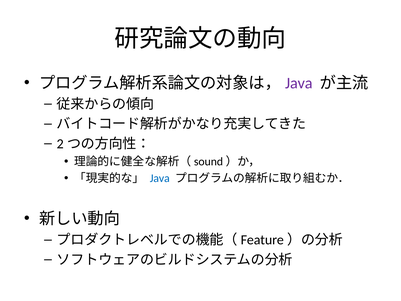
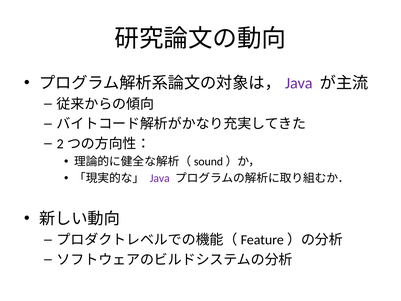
Java colour: blue -> purple (160, 178)
